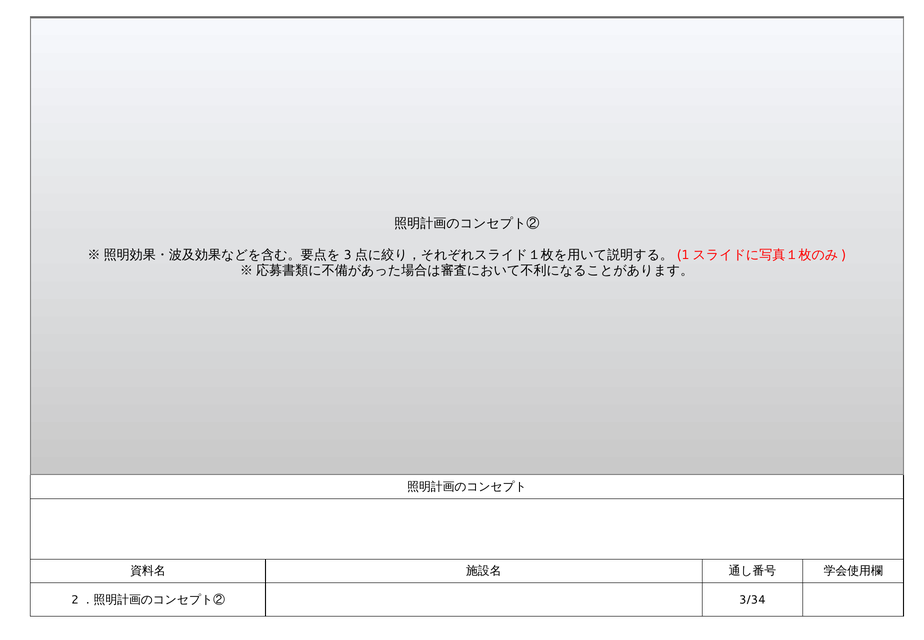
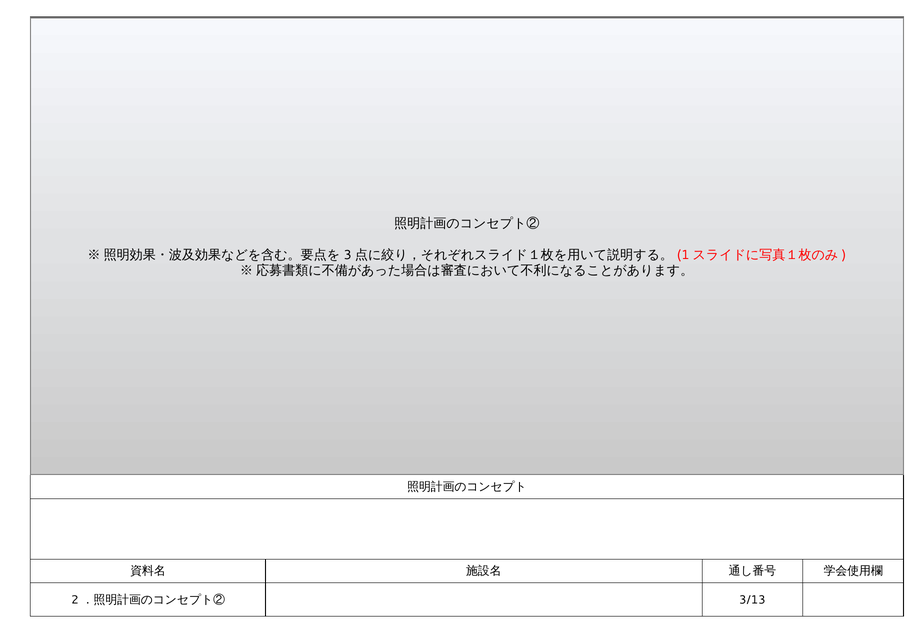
3/34: 3/34 -> 3/13 (752, 600)
